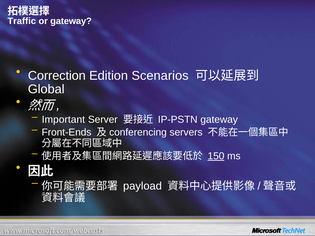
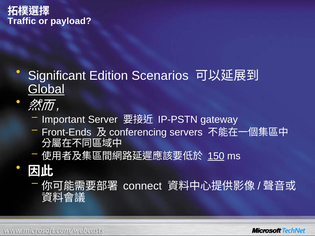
or gateway: gateway -> payload (71, 21)
Correction: Correction -> Significant (57, 76)
Global underline: none -> present (46, 89)
payload: payload -> connect (142, 186)
